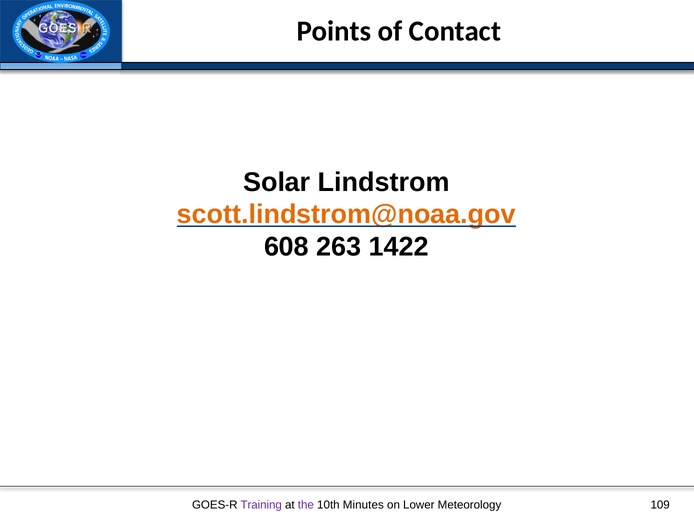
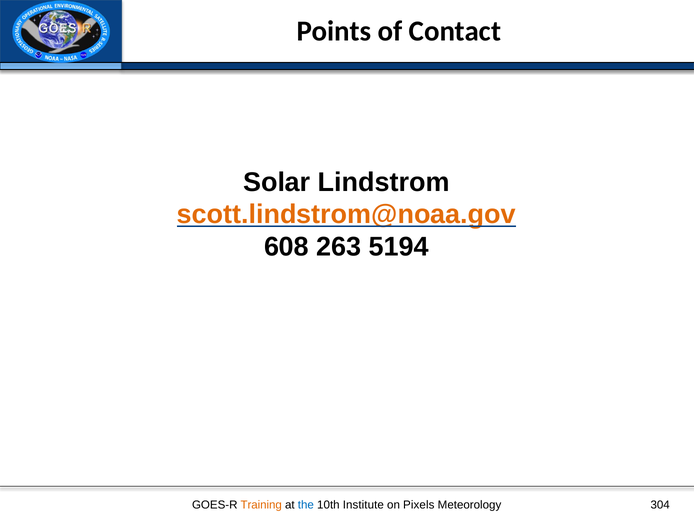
1422: 1422 -> 5194 (399, 247)
Training colour: purple -> orange (261, 505)
the colour: purple -> blue (306, 505)
Minutes: Minutes -> Institute (363, 505)
Lower: Lower -> Pixels (419, 505)
109: 109 -> 304 (660, 505)
